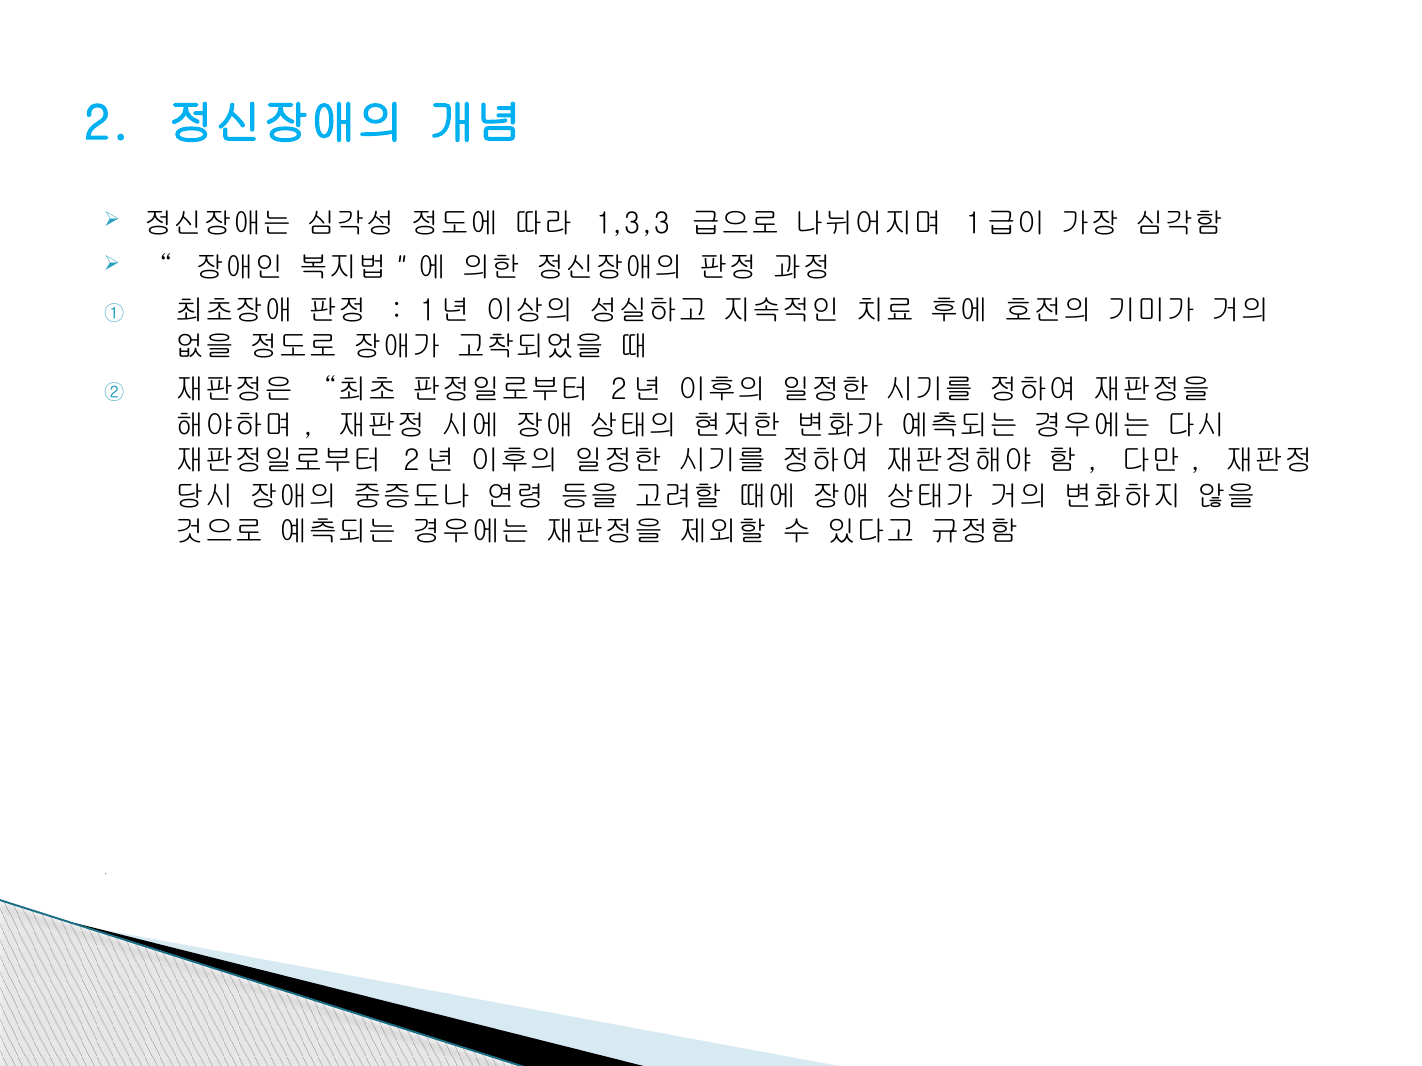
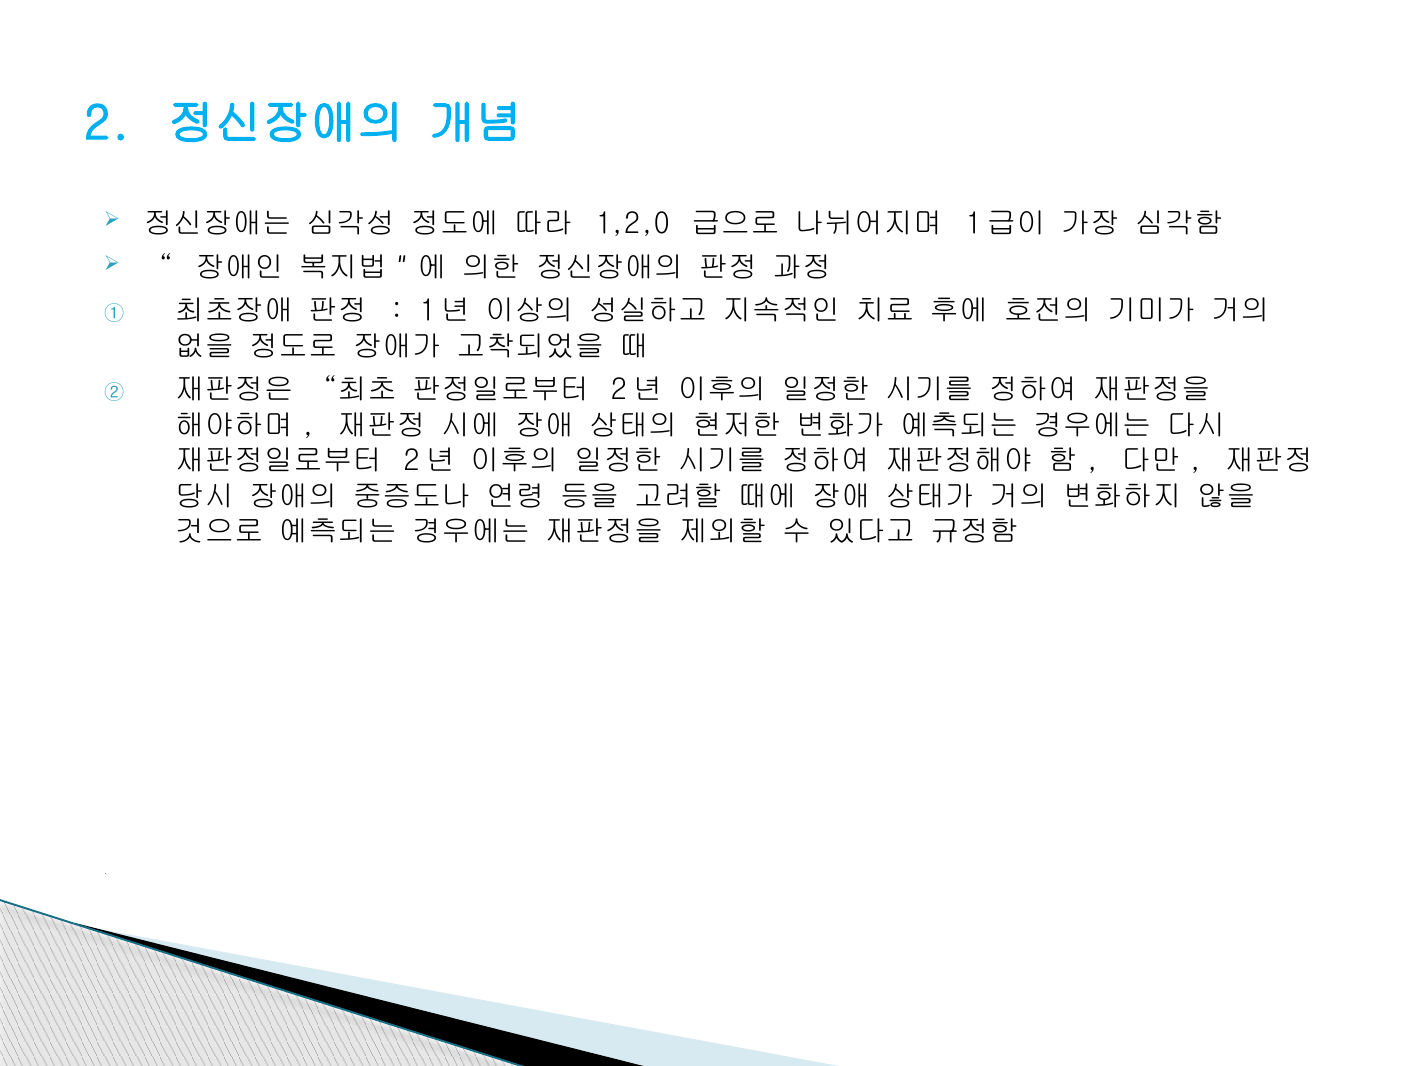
1,3,3: 1,3,3 -> 1,2,0 (632, 224)
